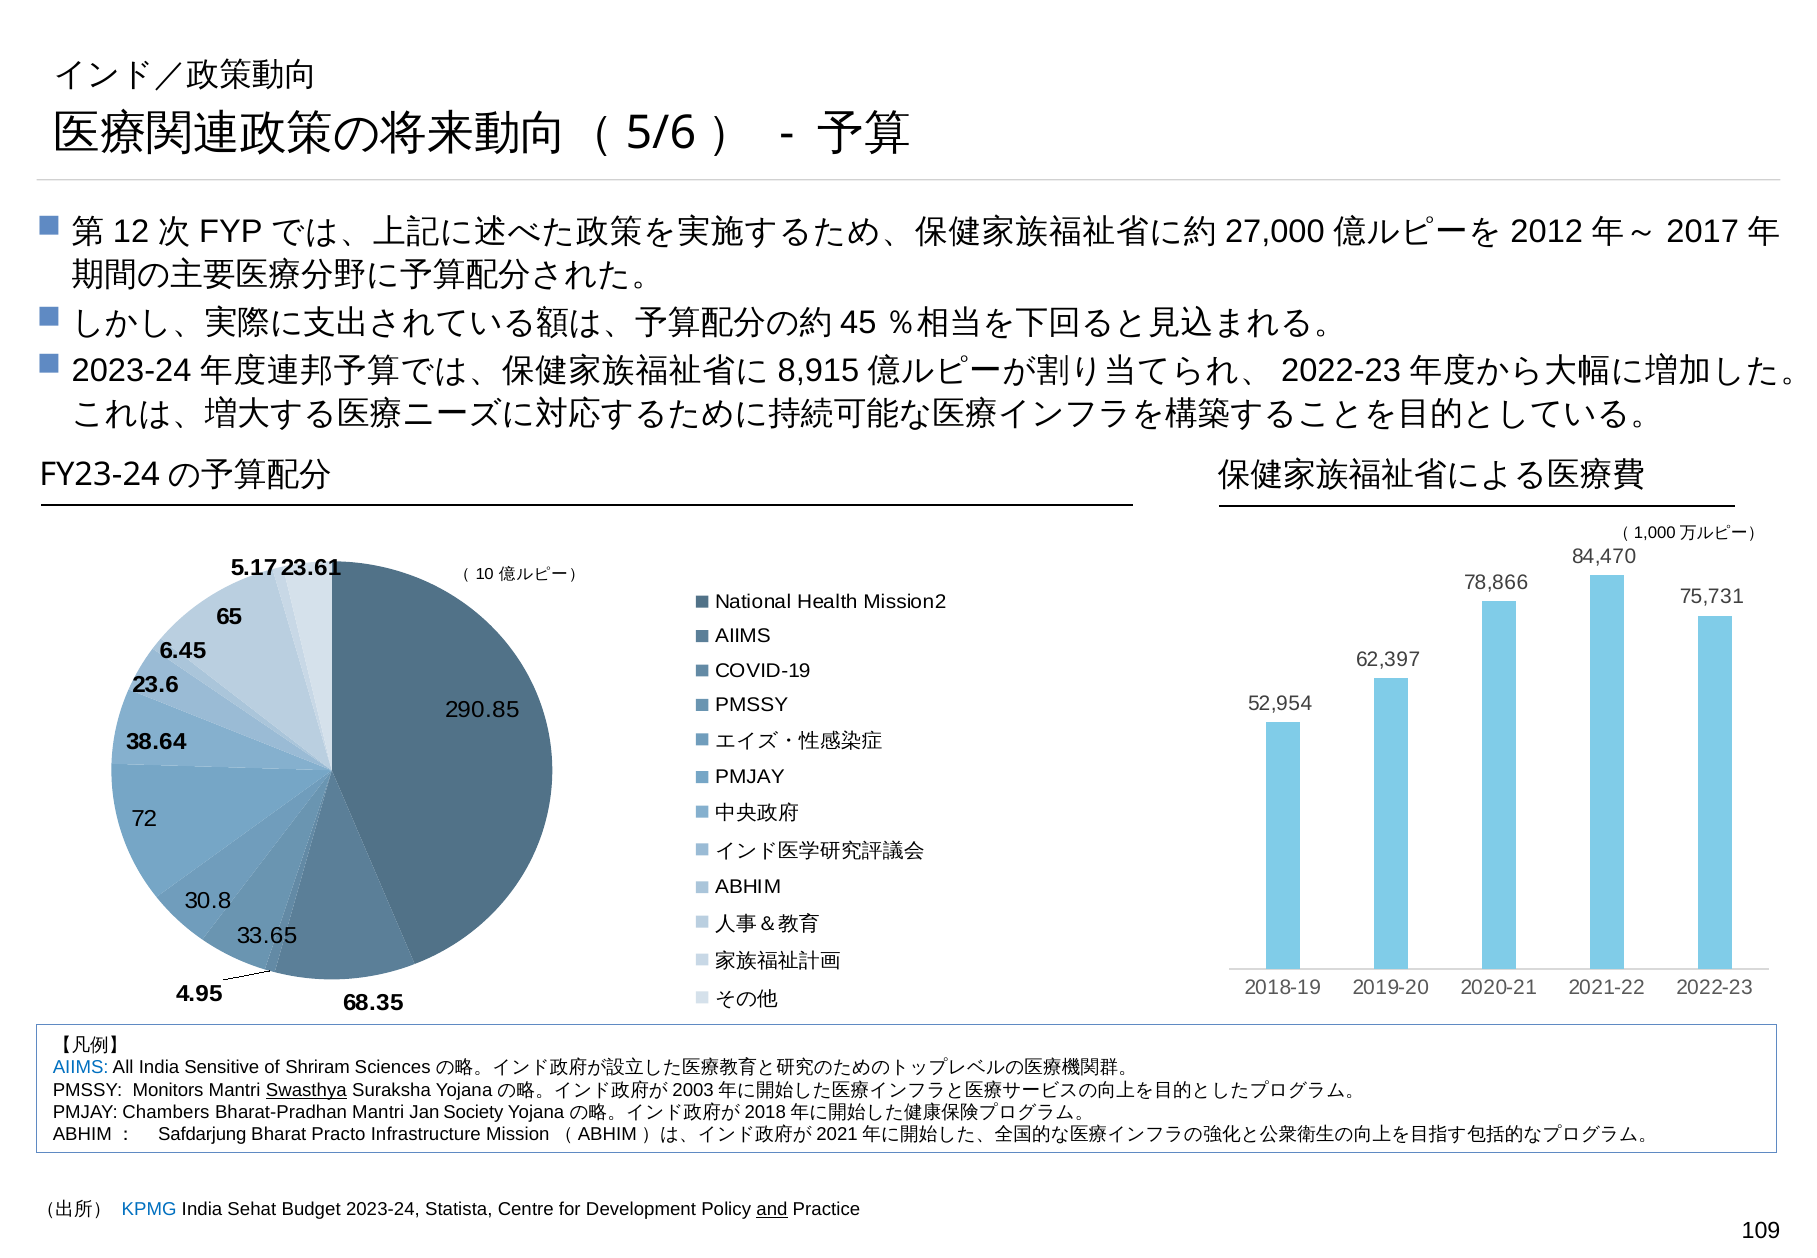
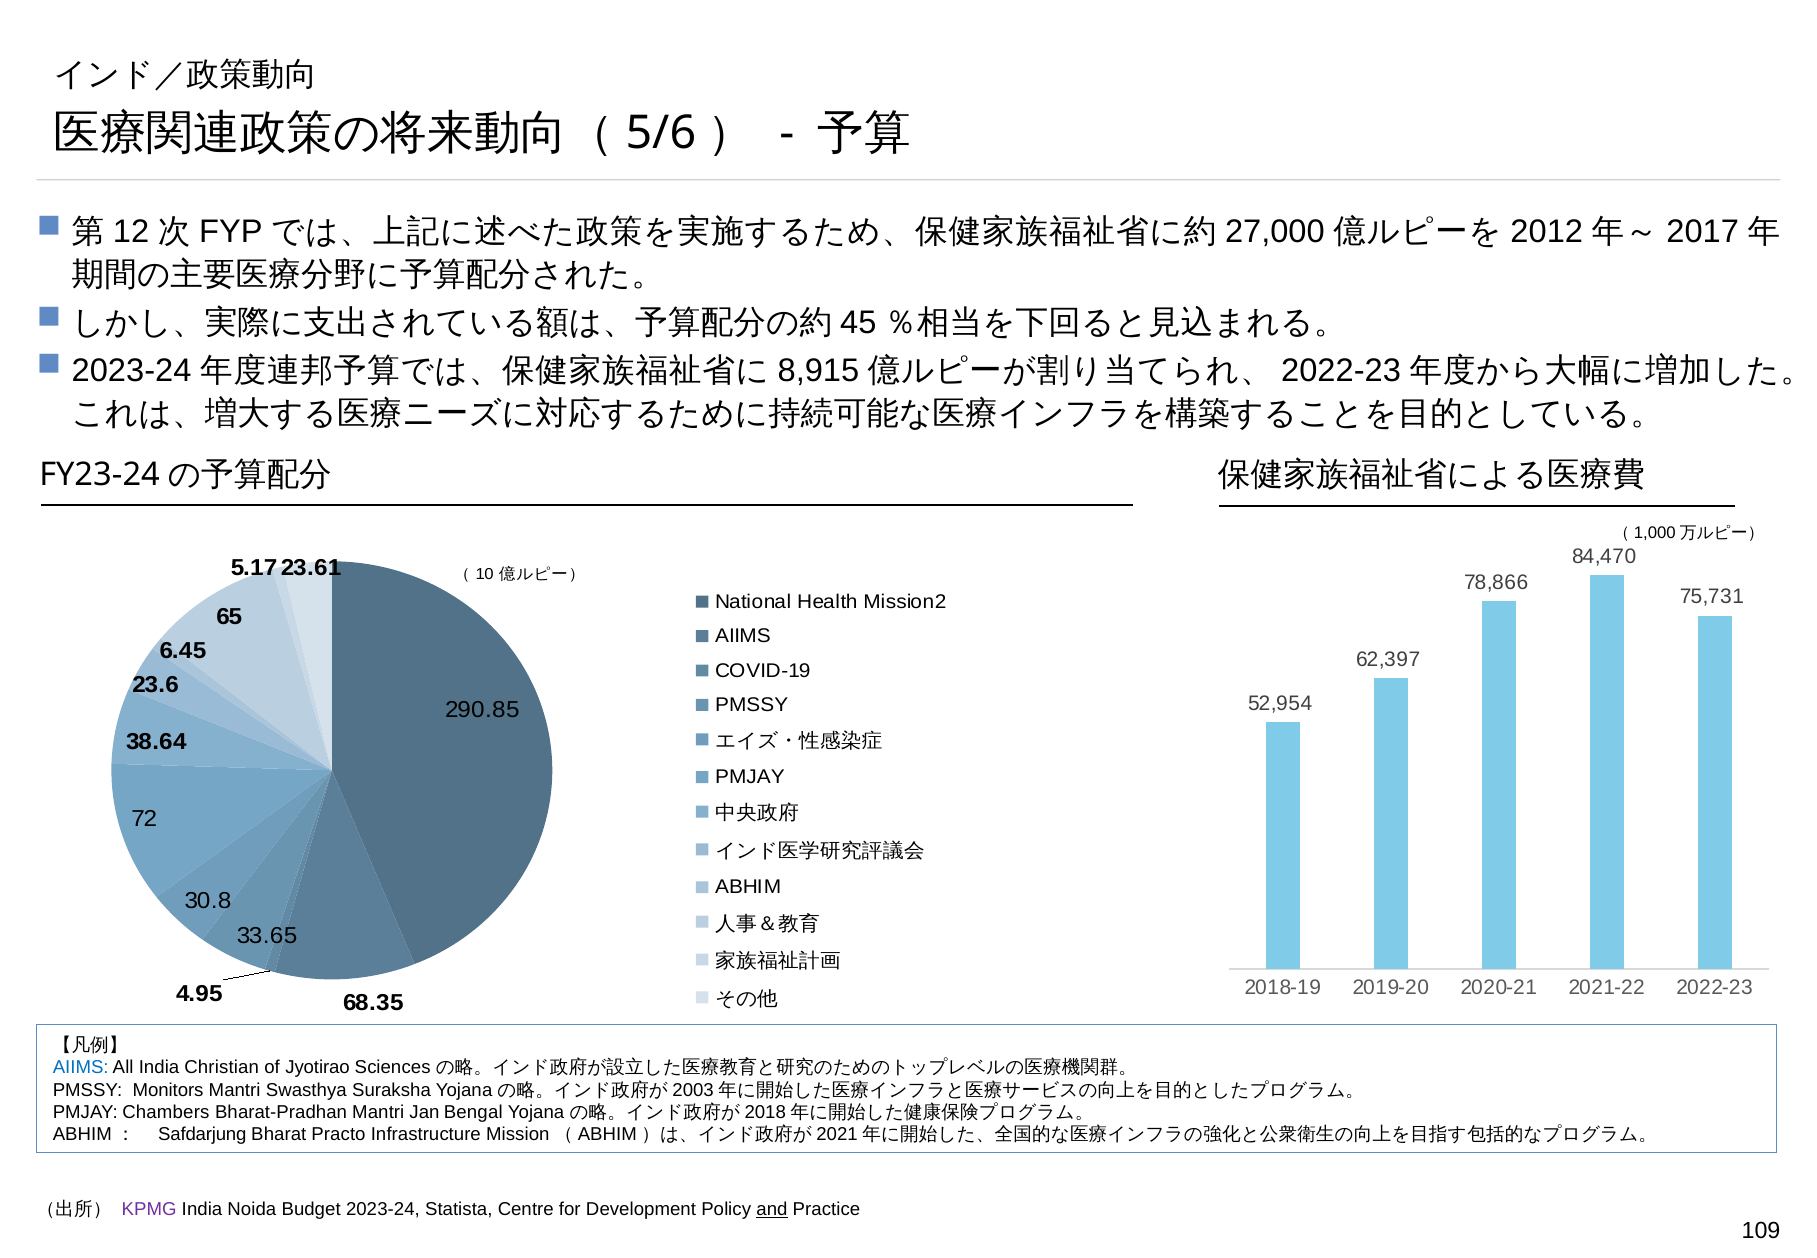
Sensitive: Sensitive -> Christian (222, 1068)
Shriram: Shriram -> Jyotirao (318, 1068)
Swasthya underline: present -> none (306, 1090)
Society: Society -> Bengal (473, 1112)
KPMG colour: blue -> purple (149, 1210)
Sehat: Sehat -> Noida (252, 1210)
